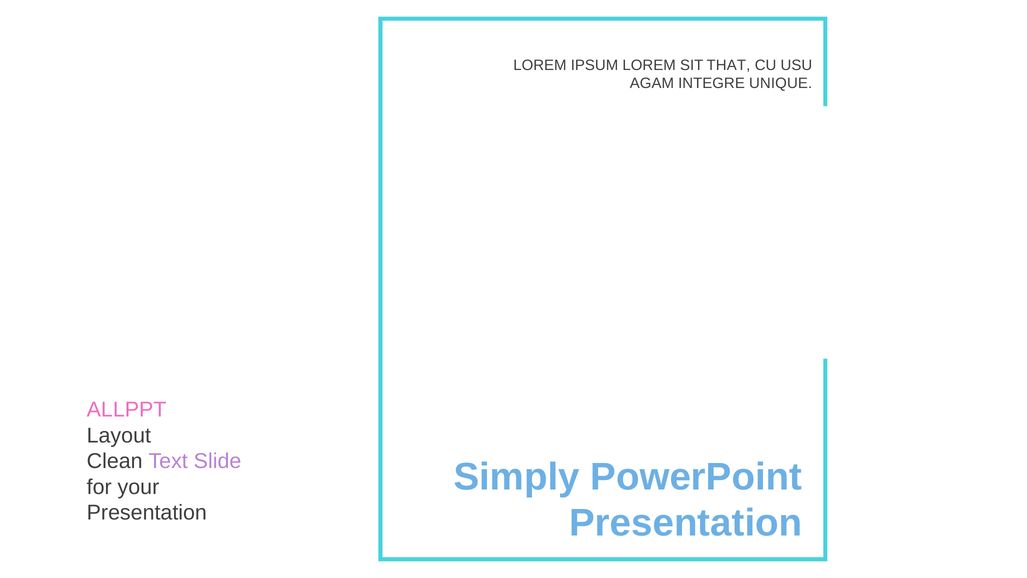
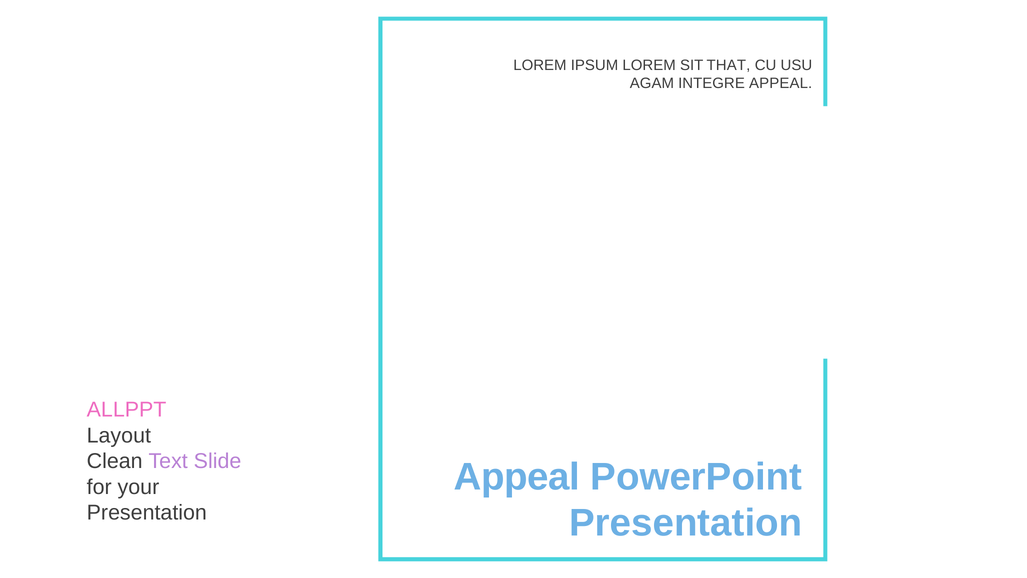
INTEGRE UNIQUE: UNIQUE -> APPEAL (781, 83)
Simply: Simply -> Appeal (517, 477)
